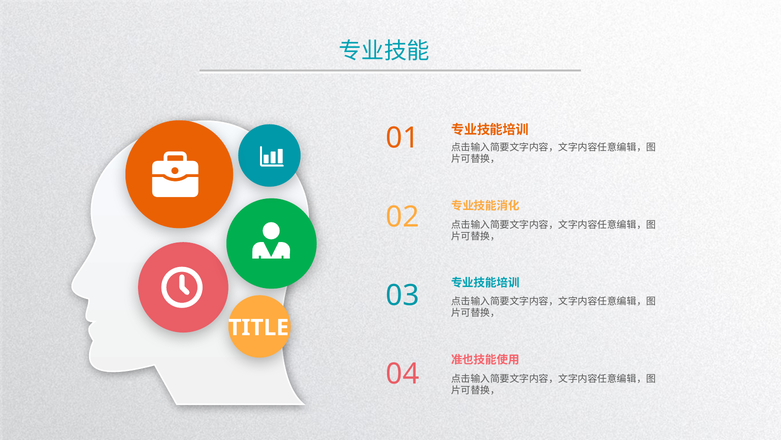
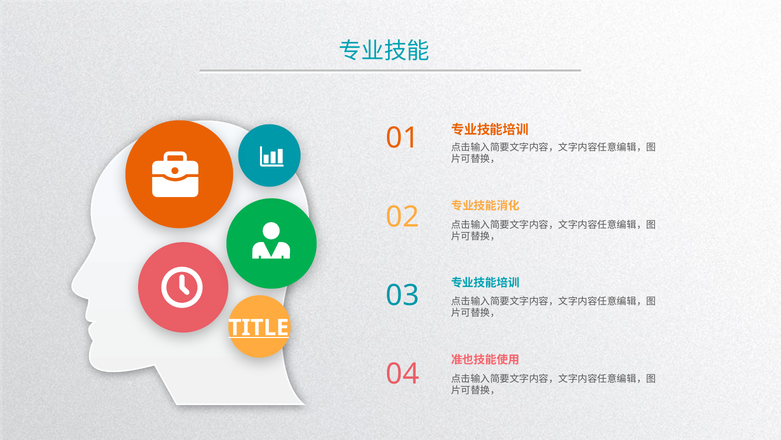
TITLE underline: none -> present (259, 327)
